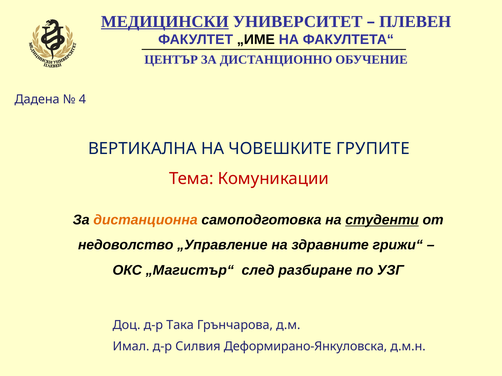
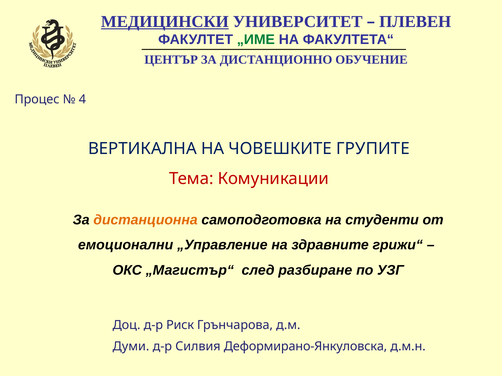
„ИМЕ colour: black -> green (256, 40)
Дадена: Дадена -> Процес (37, 100)
студенти underline: present -> none (382, 220)
недоволство: недоволство -> емоционални (126, 245)
Така: Така -> Риск (180, 326)
Имал: Имал -> Думи (131, 347)
